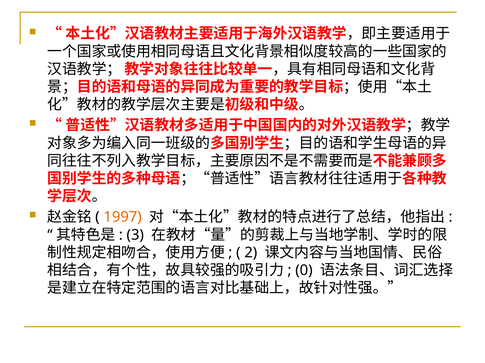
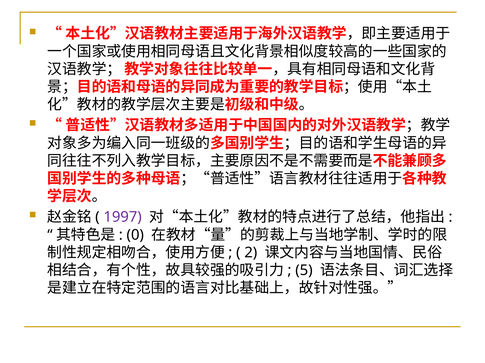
1997 colour: orange -> purple (123, 218)
3: 3 -> 0 (135, 235)
0: 0 -> 5 (304, 271)
